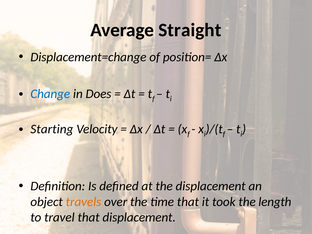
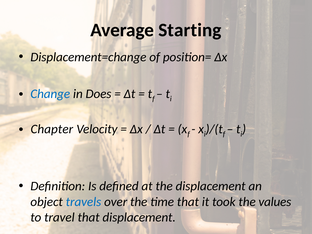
Straight: Straight -> Starting (190, 30)
Starting: Starting -> Chapter (52, 129)
travels colour: orange -> blue (83, 202)
length: length -> values (275, 202)
